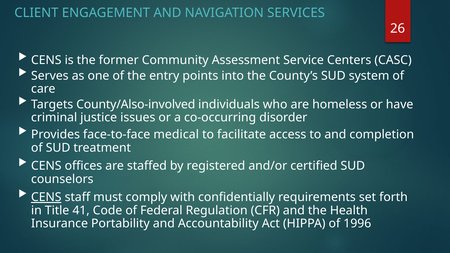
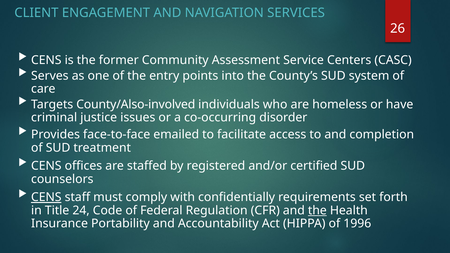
medical: medical -> emailed (176, 135)
41: 41 -> 24 (81, 210)
the underline: none -> present (317, 210)
